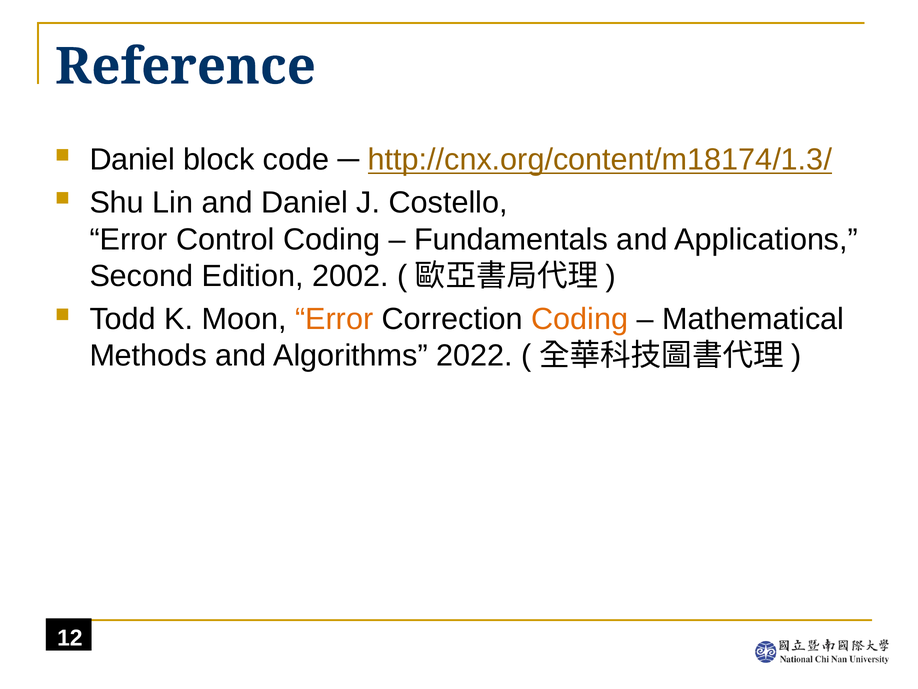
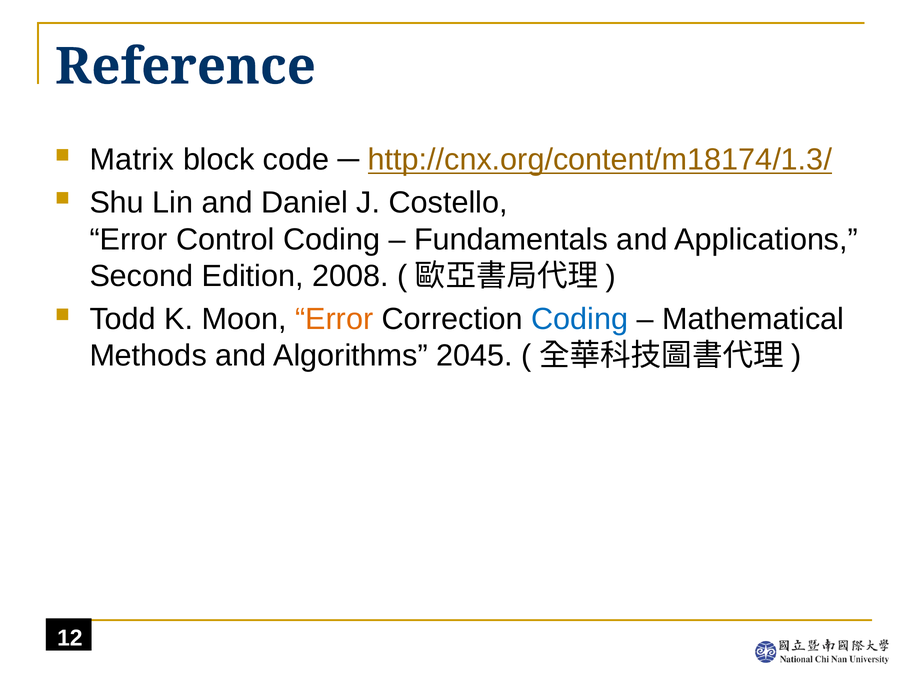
Daniel: Daniel -> Matrix (132, 160)
2002: 2002 -> 2008 (351, 276)
Coding colour: orange -> blue (580, 319)
2022: 2022 -> 2045 (475, 356)
